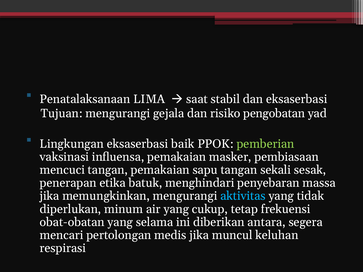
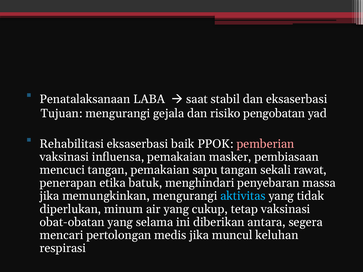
LIMA: LIMA -> LABA (149, 99)
Lingkungan: Lingkungan -> Rehabilitasi (72, 144)
pemberian colour: light green -> pink (265, 144)
sesak: sesak -> rawat (310, 170)
tetap frekuensi: frekuensi -> vaksinasi (286, 209)
